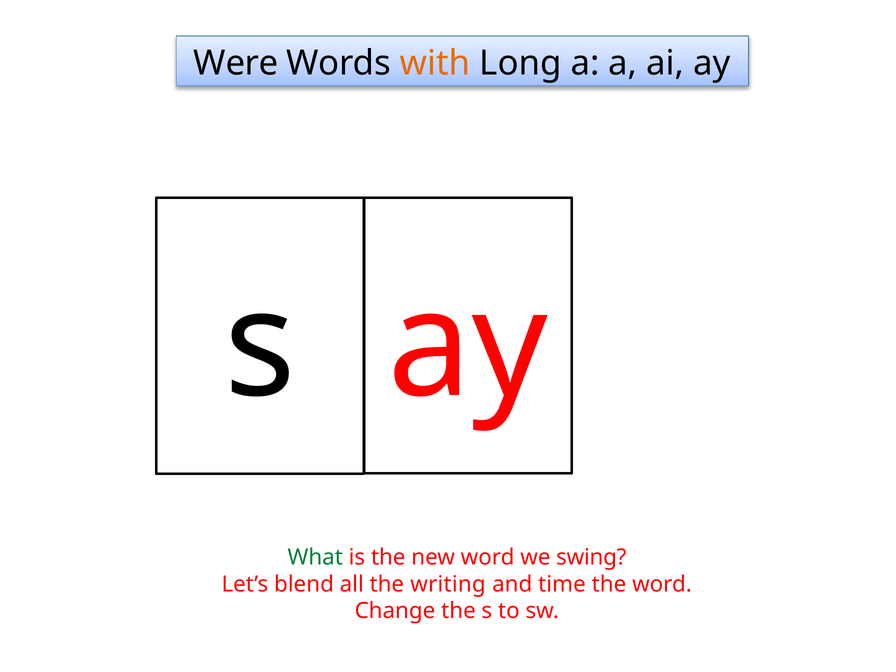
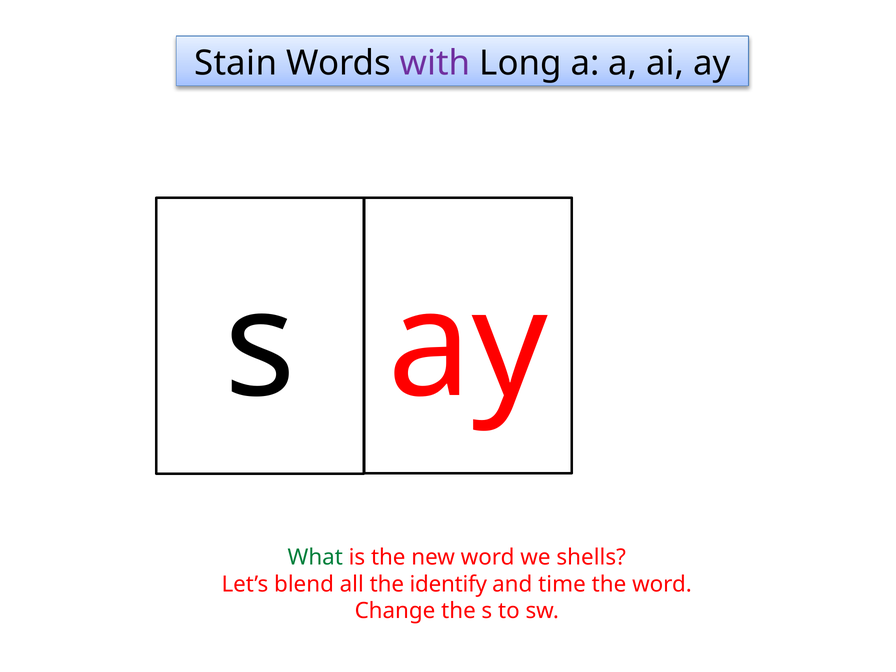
Were: Were -> Stain (236, 63)
with colour: orange -> purple (435, 63)
swing: swing -> shells (591, 557)
writing: writing -> identify (448, 584)
